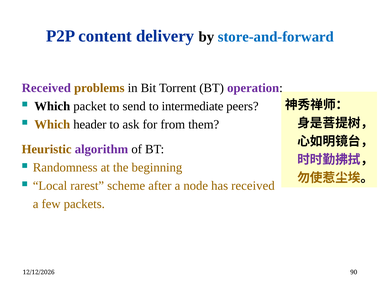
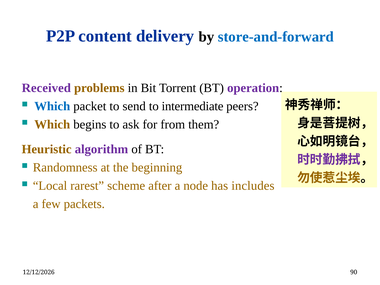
Which colour: black -> blue (52, 106)
header: header -> begins (90, 124)
has received: received -> includes (253, 186)
